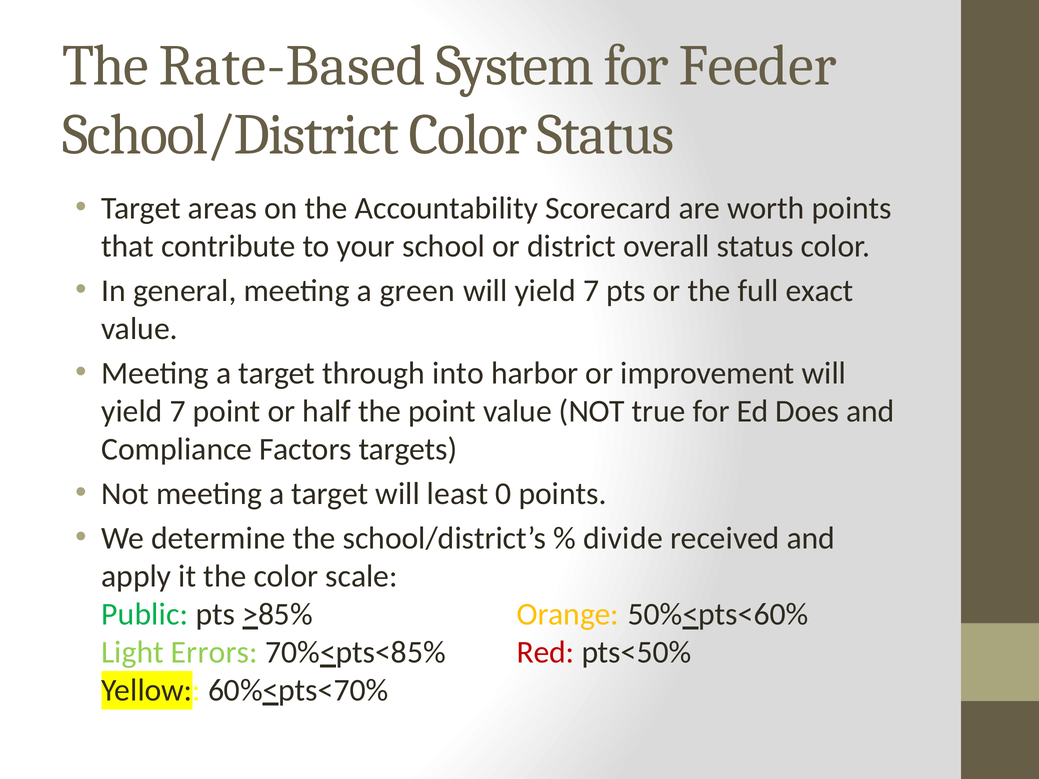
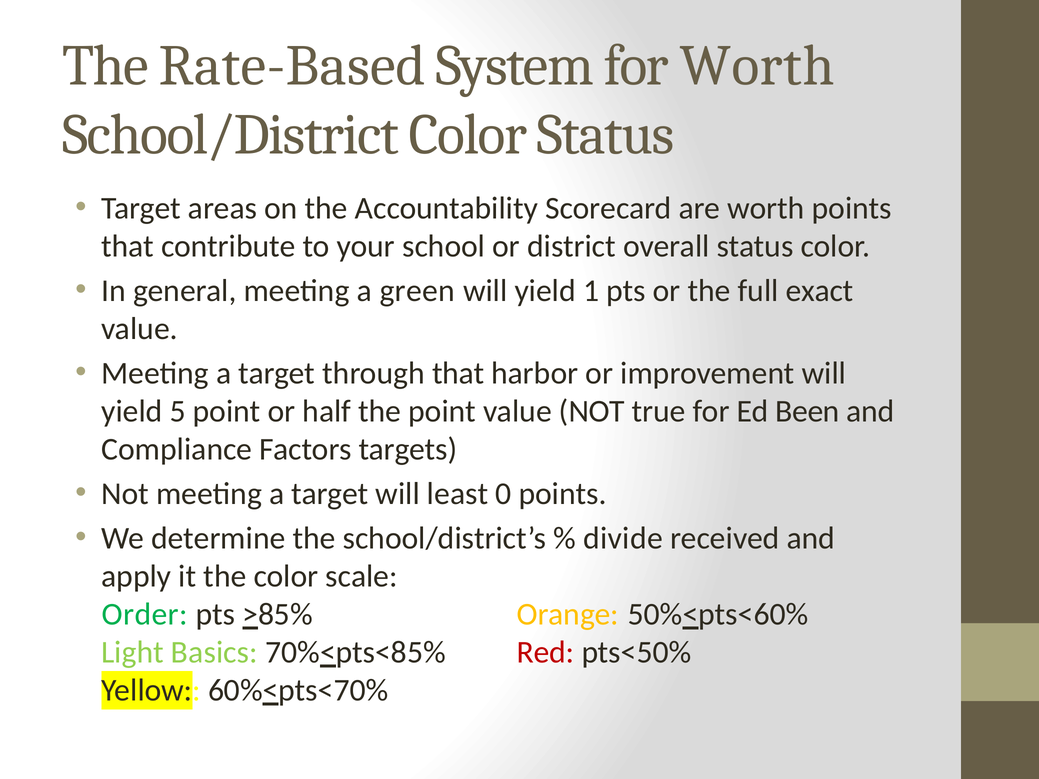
for Feeder: Feeder -> Worth (757, 66)
7: 7 -> 1 (591, 291)
through into: into -> that (458, 373)
7: 7 -> 5 (178, 411)
Does: Does -> Been (807, 411)
Public: Public -> Order (145, 614)
Errors: Errors -> Basics (214, 653)
